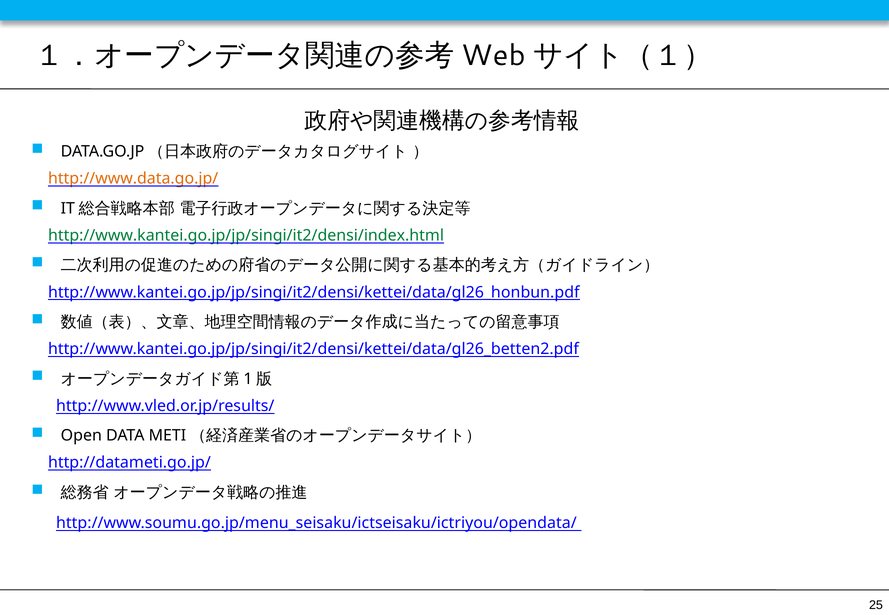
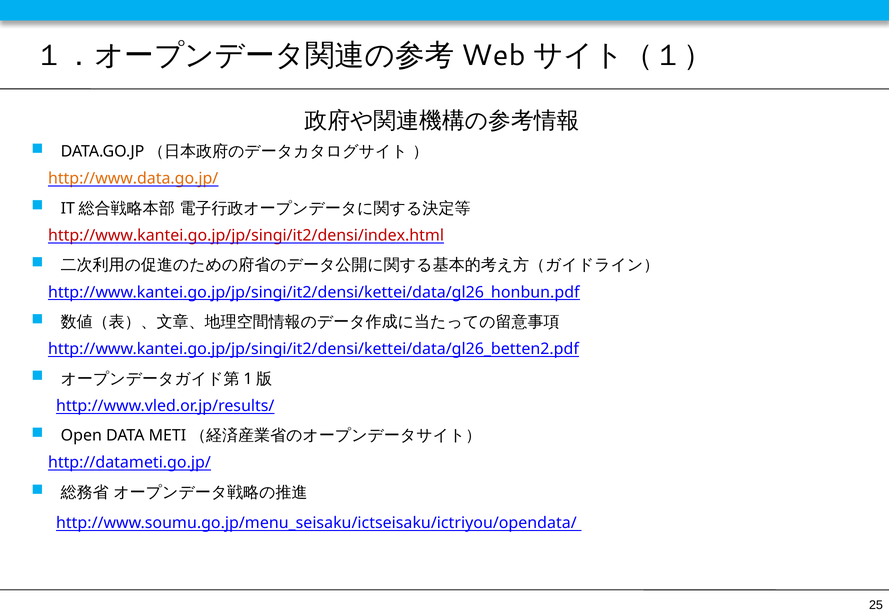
http://www.kantei.go.jp/jp/singi/it2/densi/index.html colour: green -> red (246, 236)
